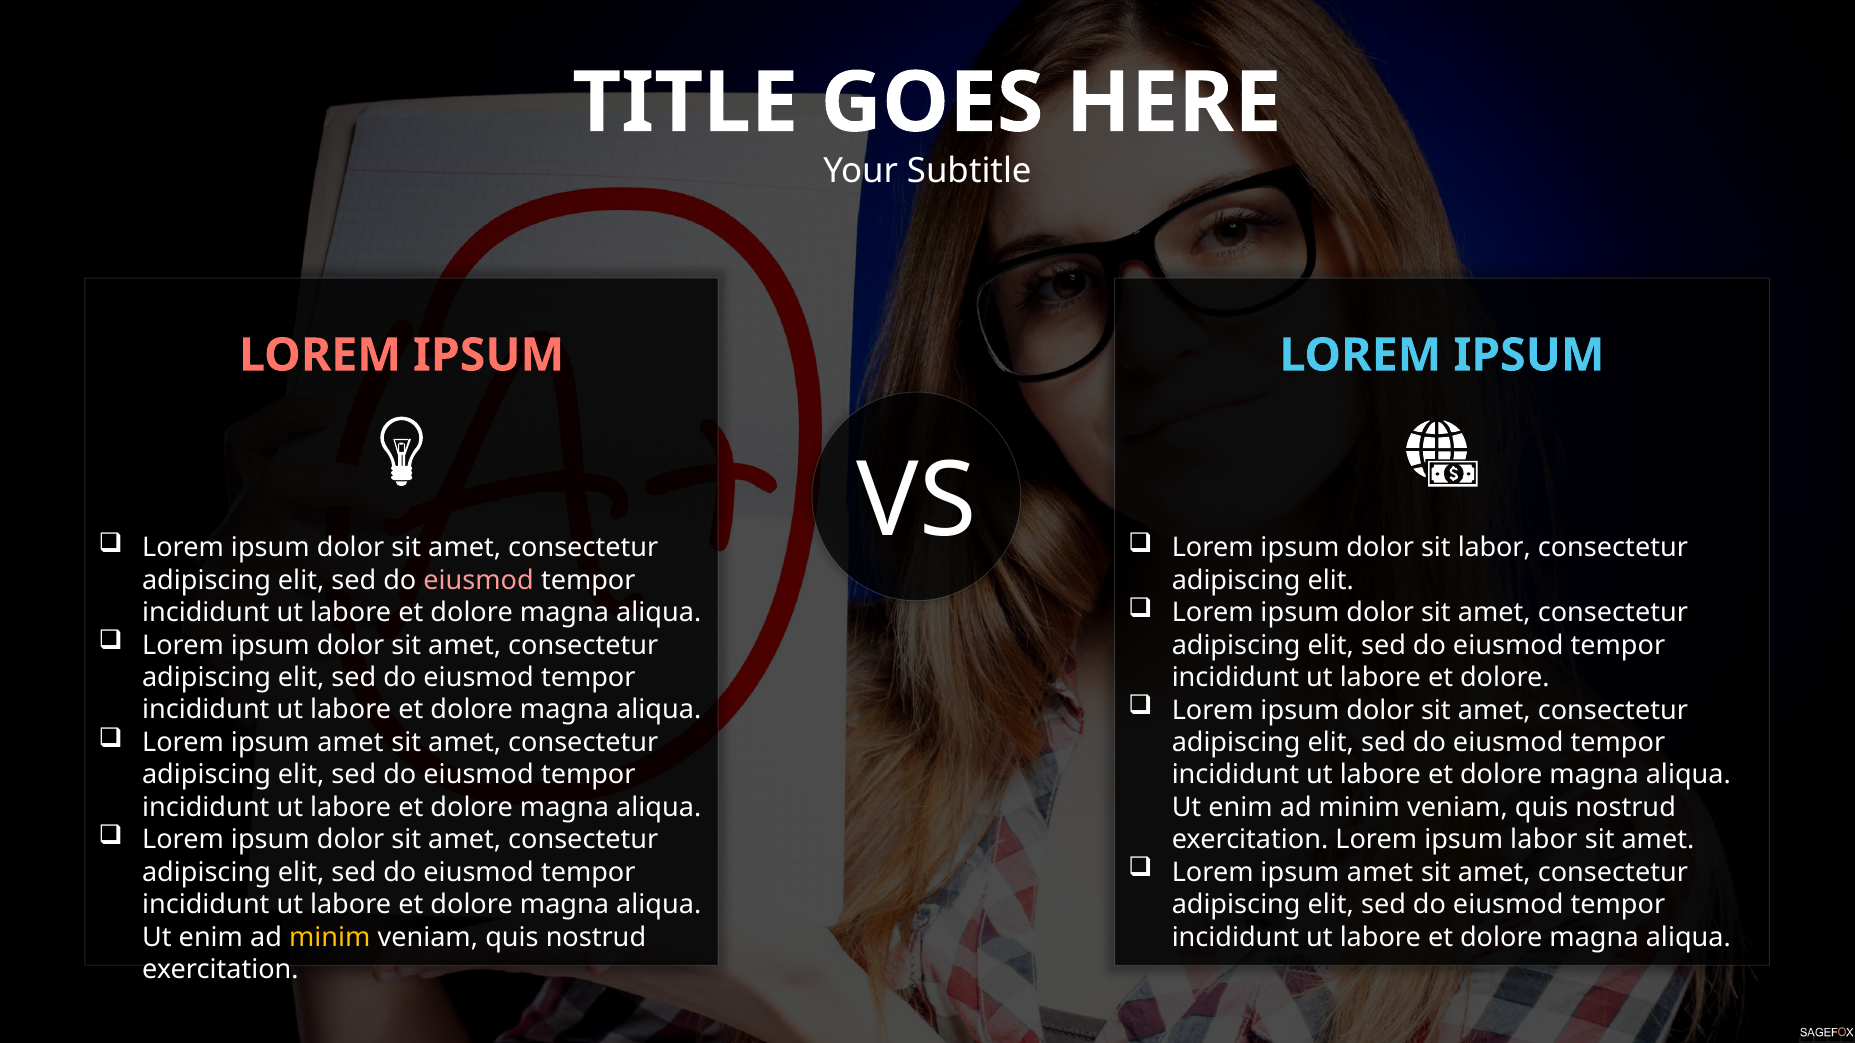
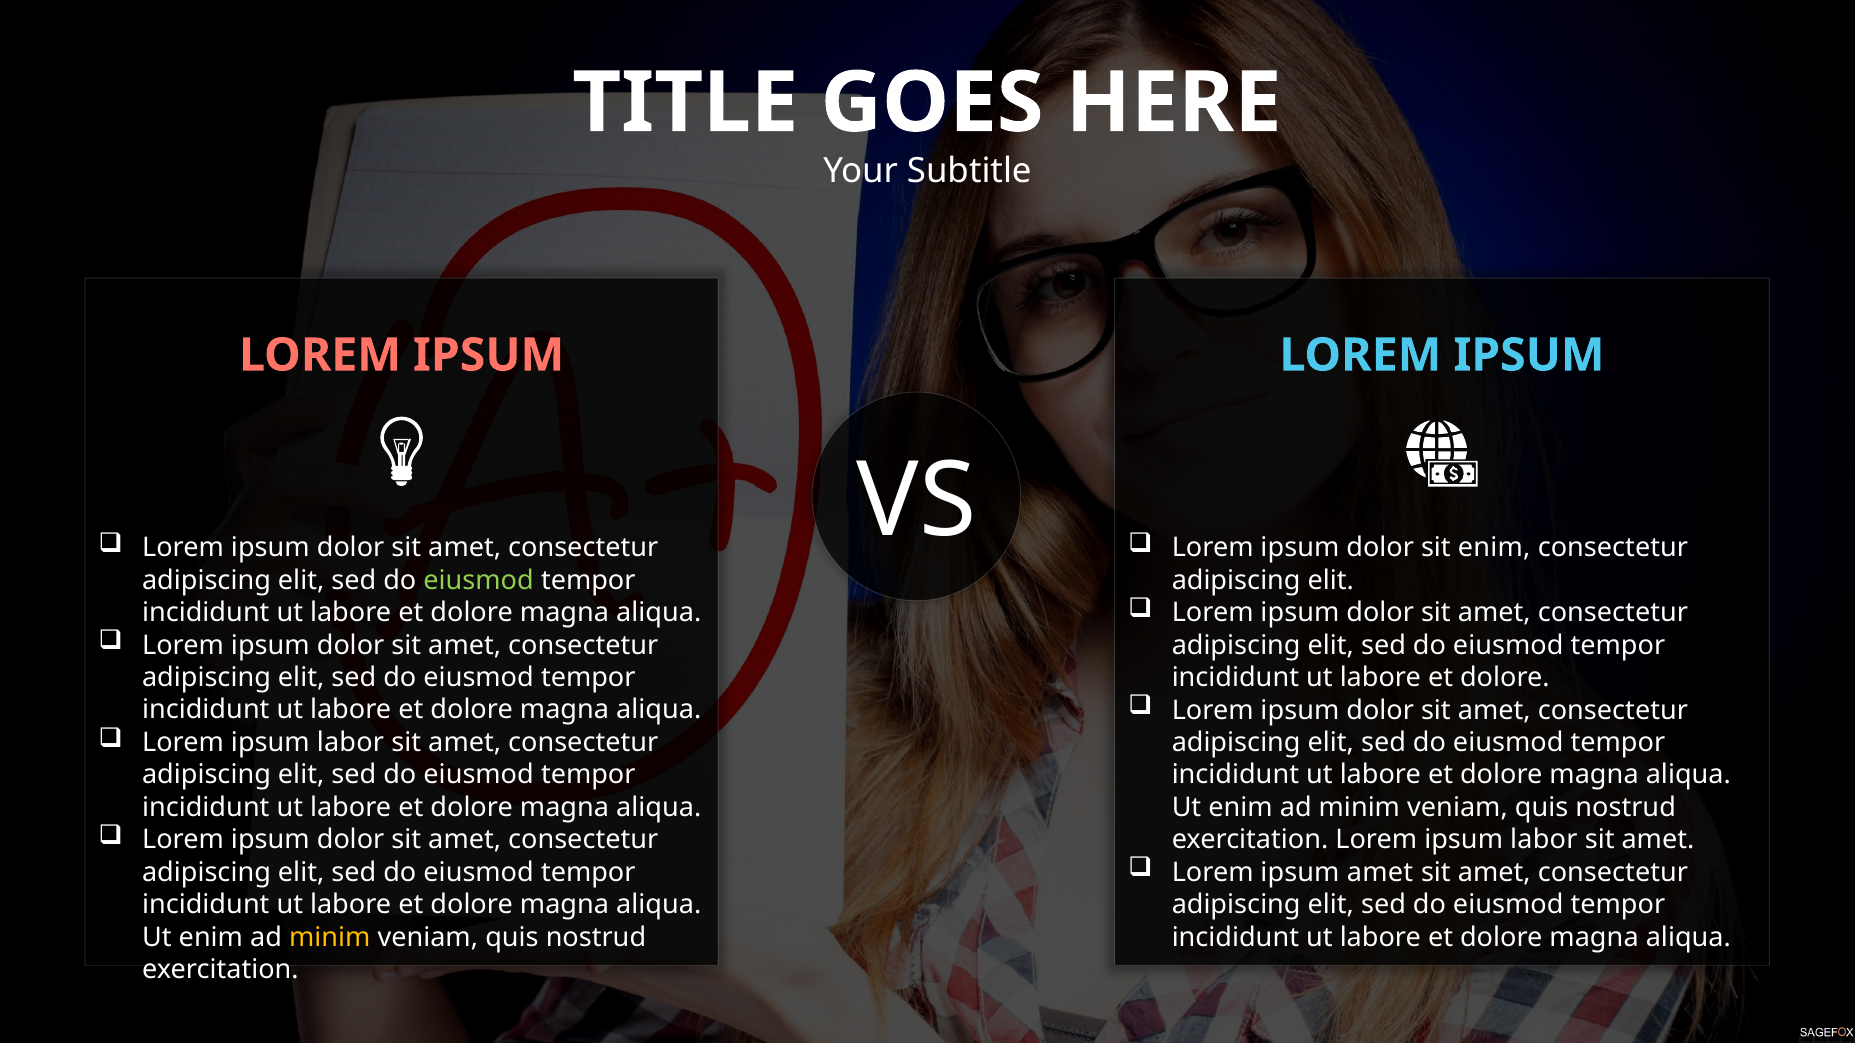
sit labor: labor -> enim (1494, 548)
eiusmod colour: pink -> light green (479, 580)
amet: amet -> labor (350, 743)
